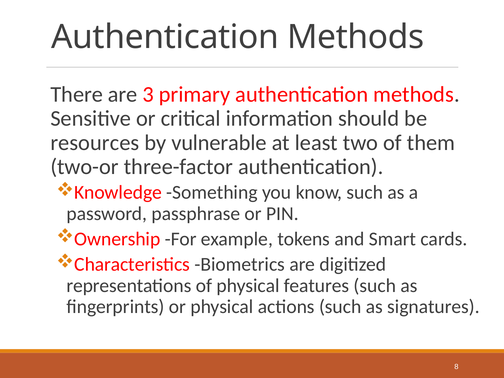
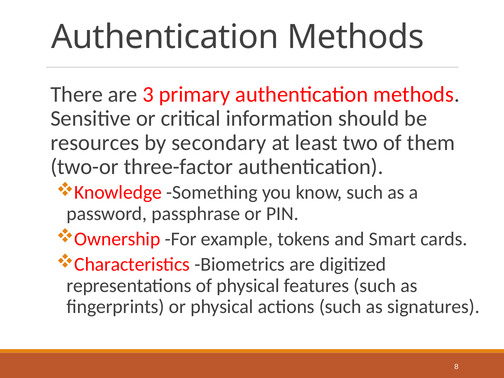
vulnerable: vulnerable -> secondary (219, 143)
